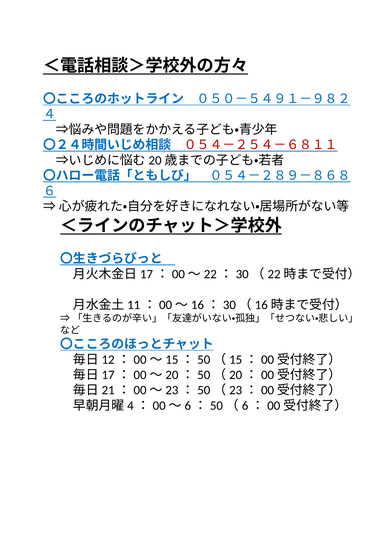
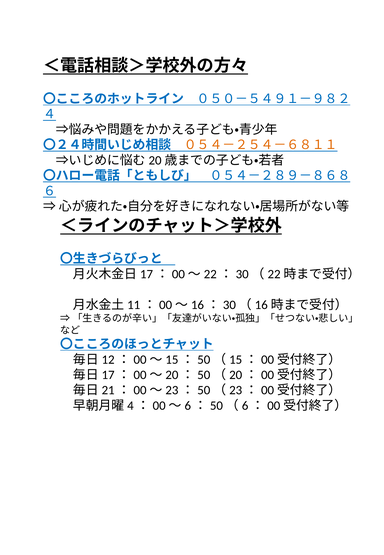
０５４－２５４－６８１１ colour: red -> orange (261, 145)
